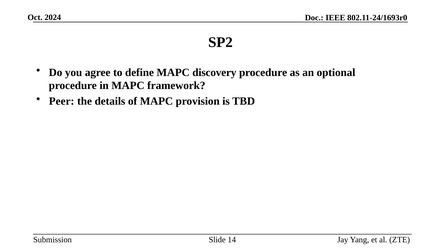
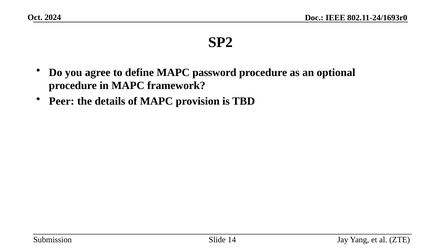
discovery: discovery -> password (214, 72)
